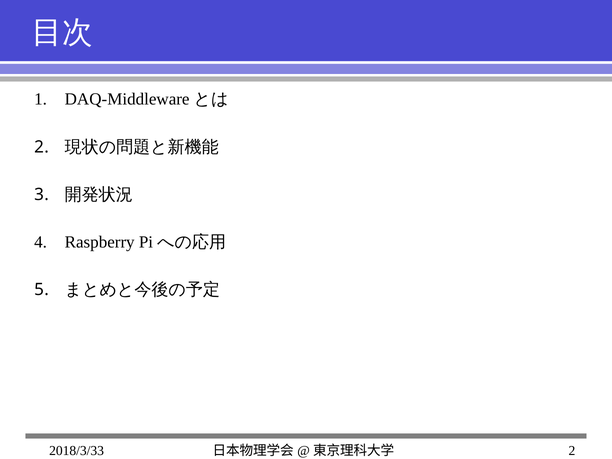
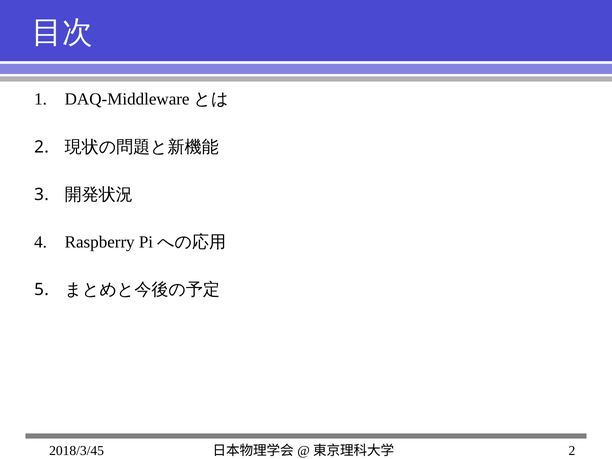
2018/3/33: 2018/3/33 -> 2018/3/45 (77, 451)
